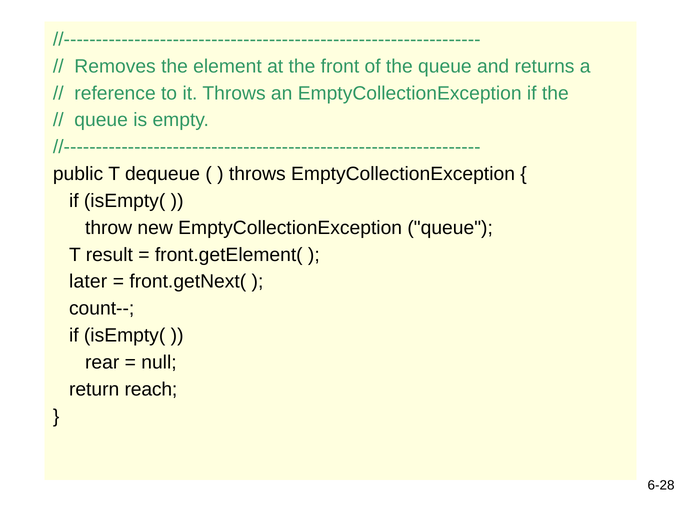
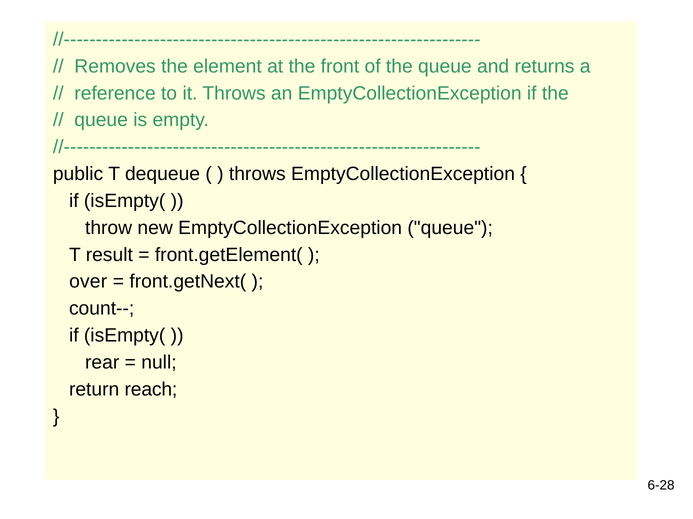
later: later -> over (88, 282)
